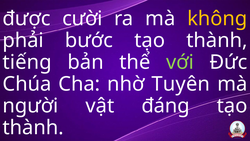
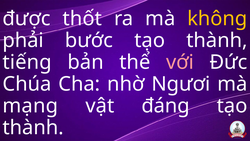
cười: cười -> thốt (82, 19)
với colour: light green -> pink (180, 62)
Tuyên: Tuyên -> Ngươi (181, 84)
người: người -> mạng (30, 106)
